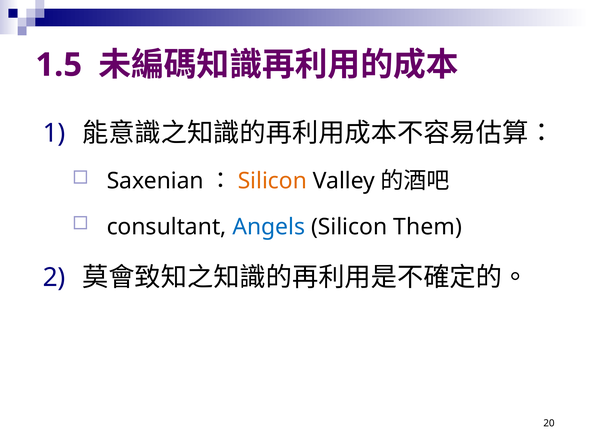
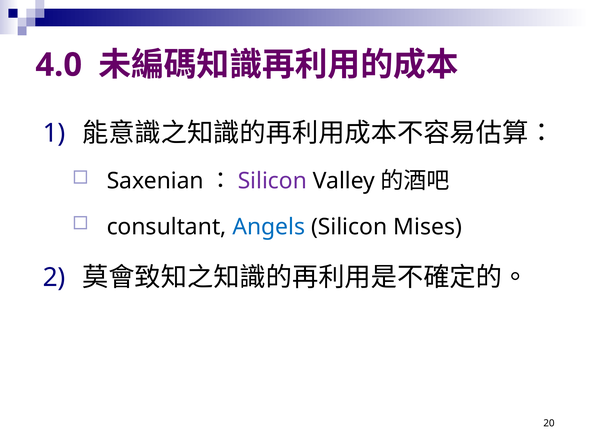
1.5: 1.5 -> 4.0 (59, 65)
Silicon colour: orange -> purple (272, 181)
Them: Them -> Mises (428, 227)
